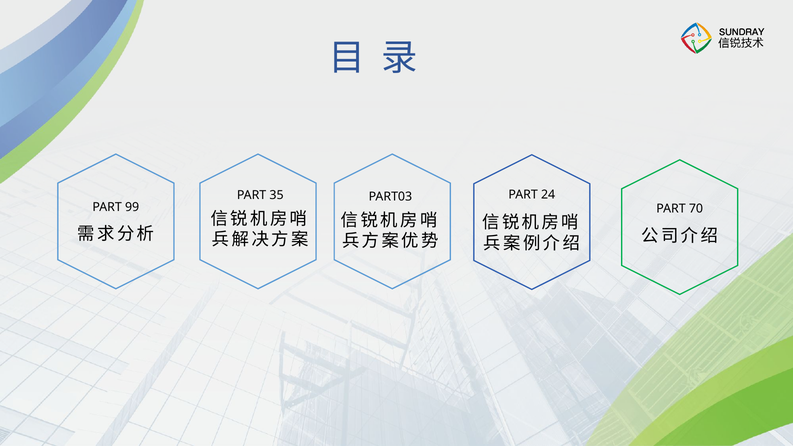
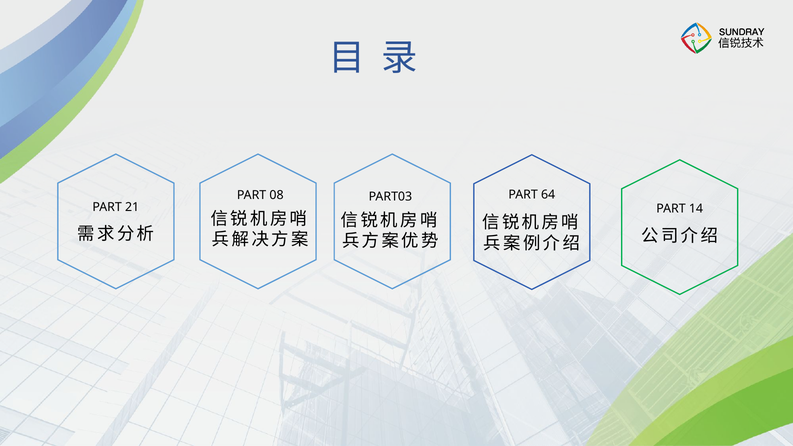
24: 24 -> 64 (548, 195)
35: 35 -> 08 (277, 195)
99: 99 -> 21 (132, 207)
70: 70 -> 14 (696, 209)
